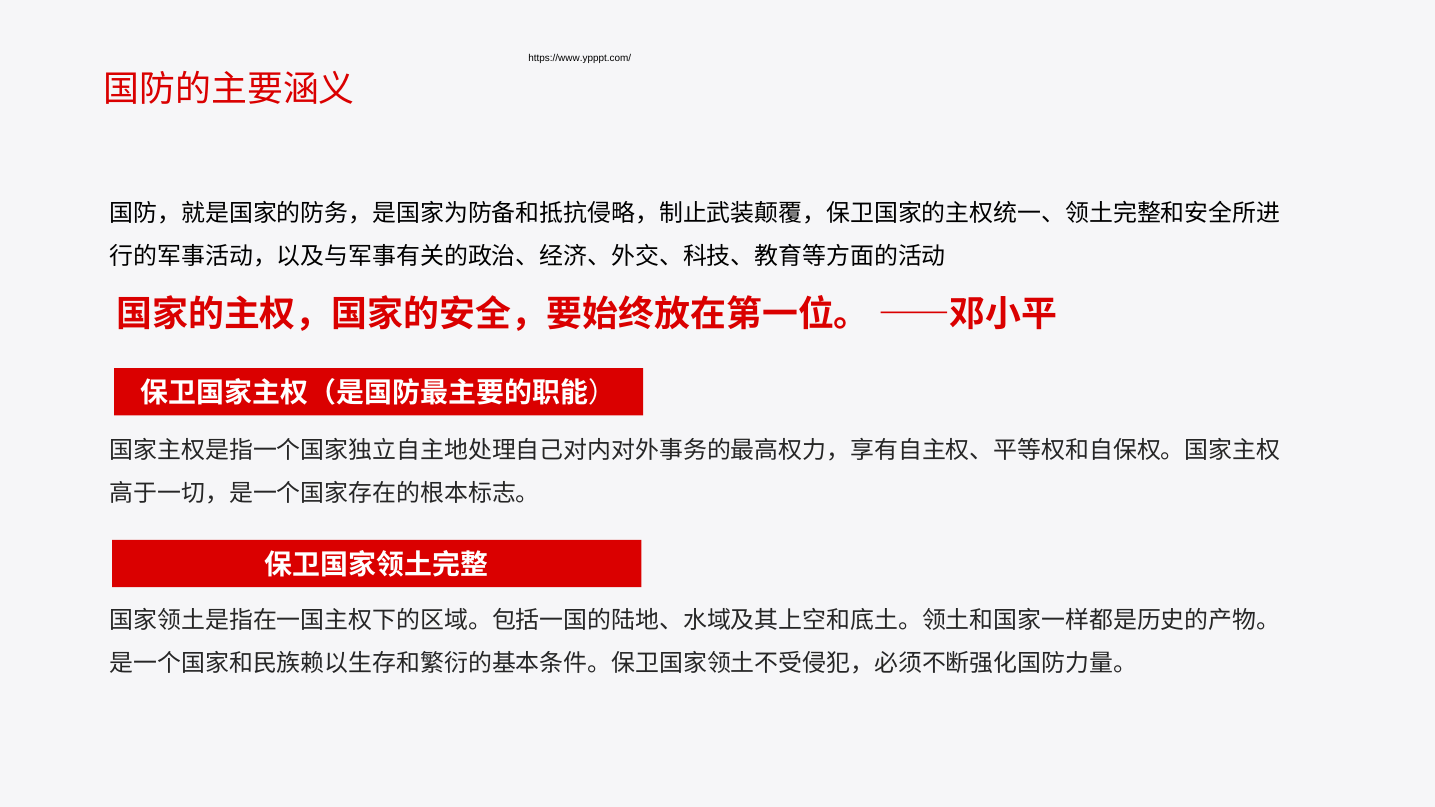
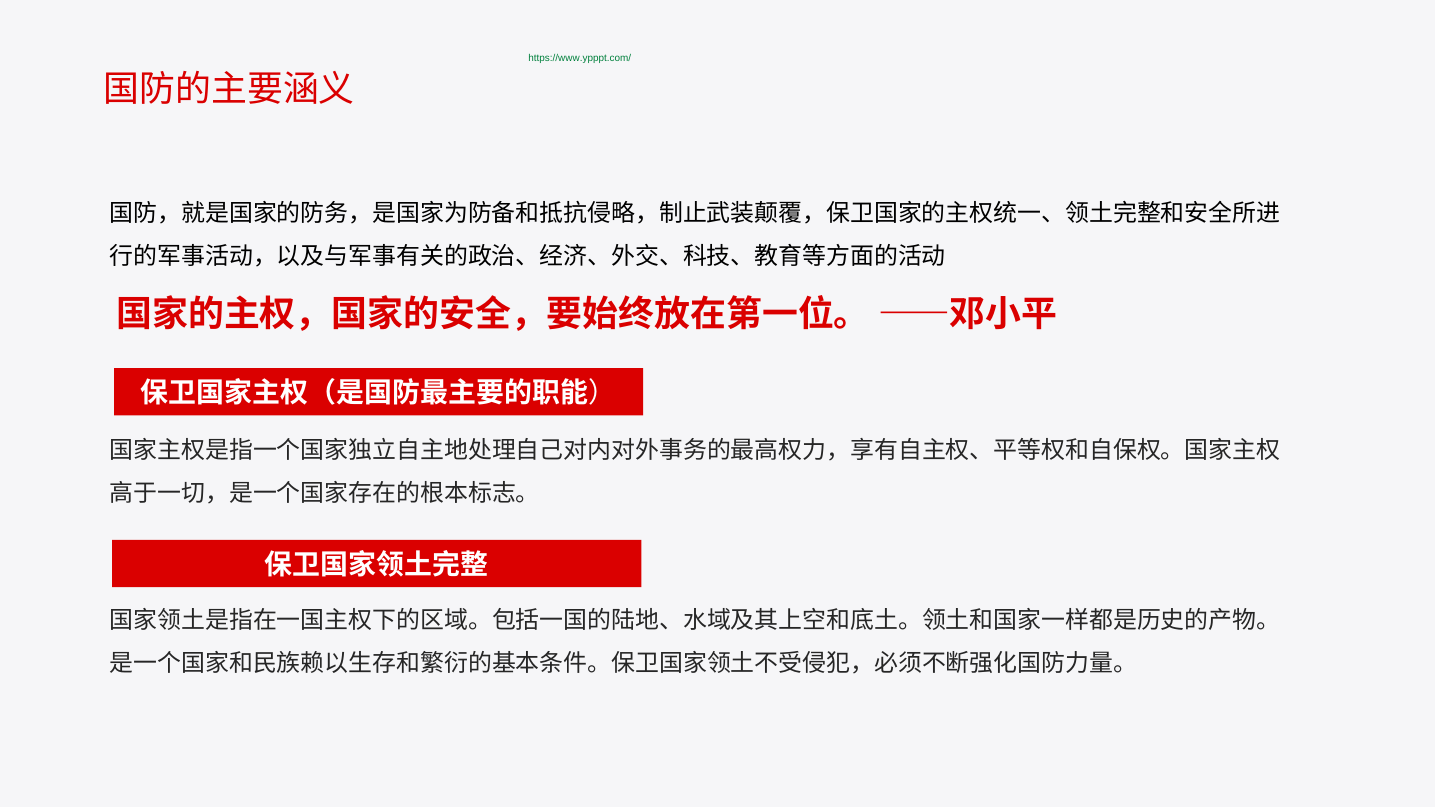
https://www.ypppt.com/ colour: black -> green (580, 59)
